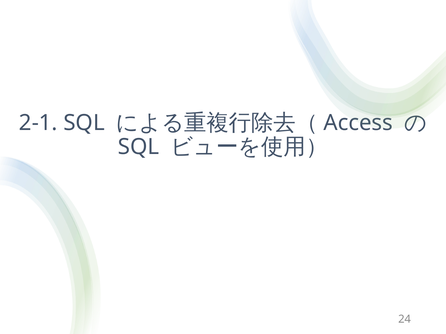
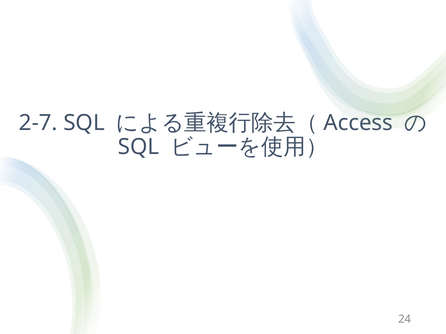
2-1: 2-1 -> 2-7 (38, 123)
